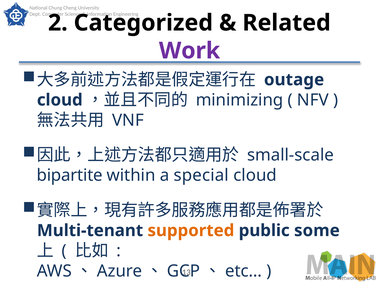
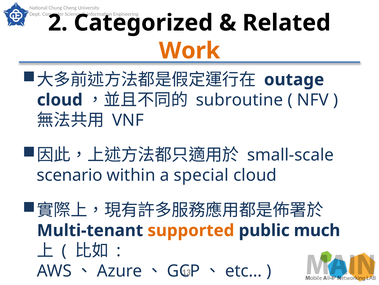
Work colour: purple -> orange (190, 51)
minimizing: minimizing -> subroutine (239, 100)
bipartite: bipartite -> scenario (70, 175)
some: some -> much (317, 230)
